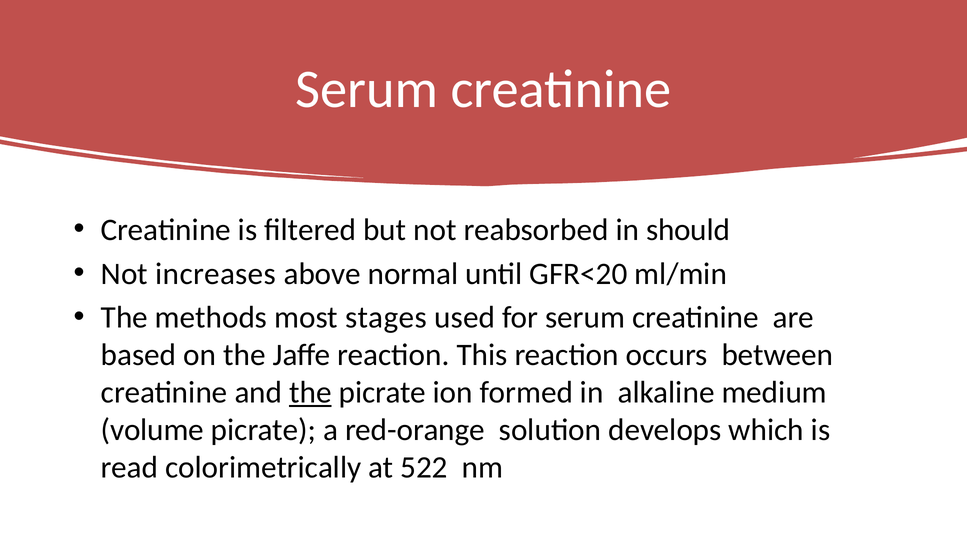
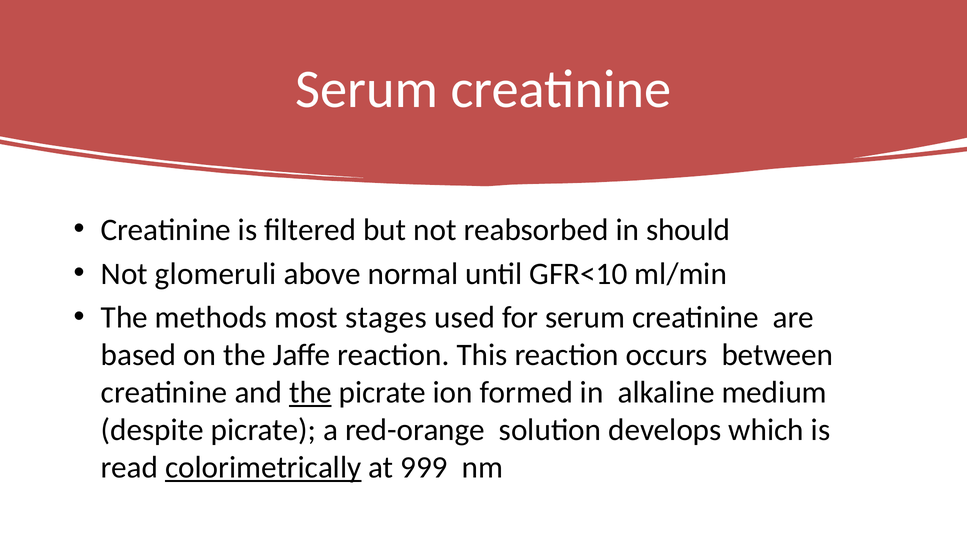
increases: increases -> glomeruli (216, 274)
GFR<20: GFR<20 -> GFR<10 (578, 274)
volume: volume -> despite (152, 430)
colorimetrically underline: none -> present (263, 468)
522: 522 -> 999 (424, 468)
